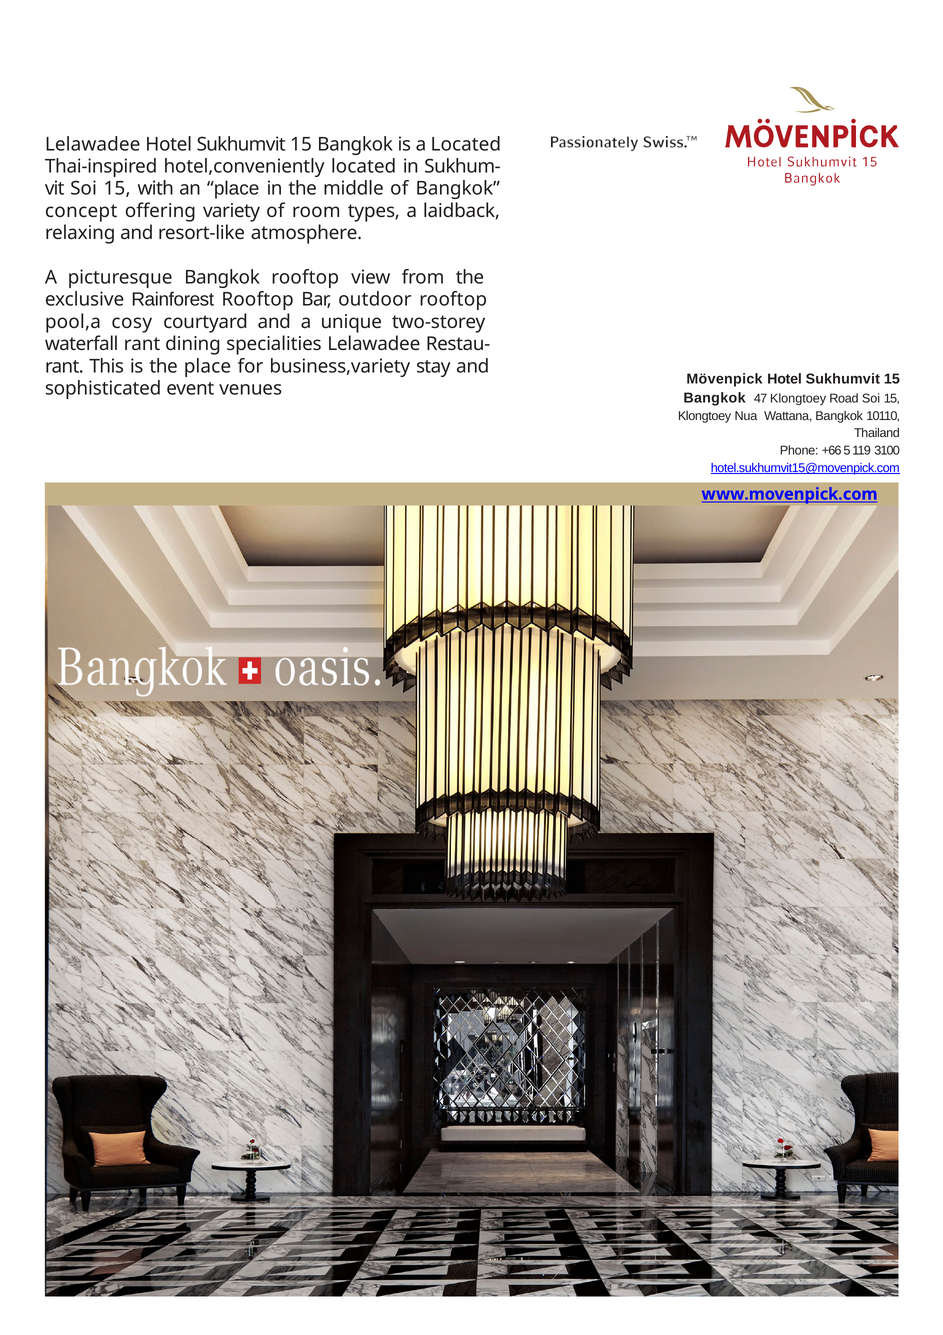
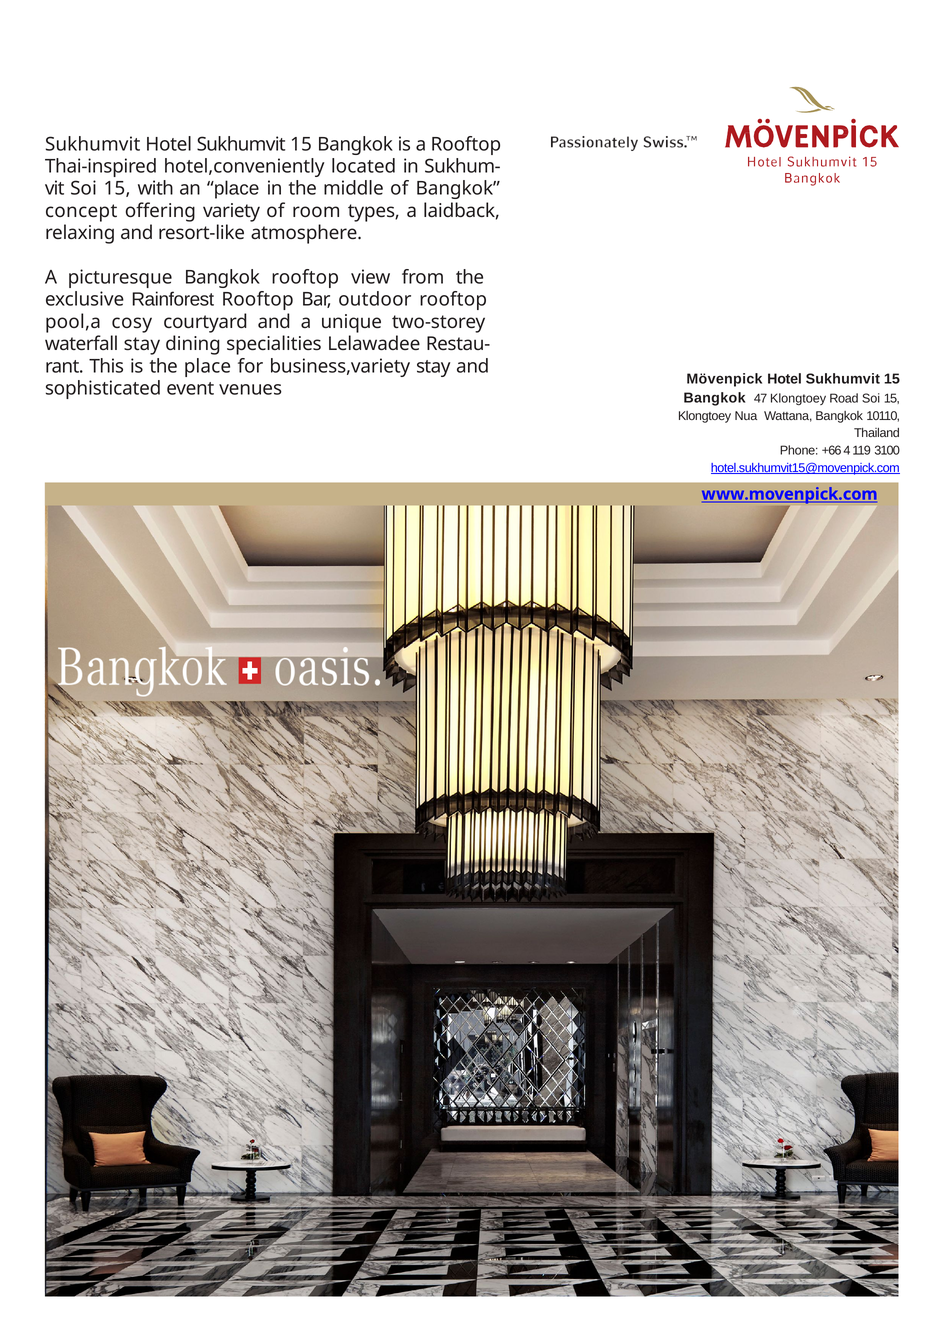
Lelawadee: Lelawadee -> Sukhumvit (93, 144)
a Located: Located -> Rooftop (466, 144)
waterfall rant: rant -> stay (142, 344)
5: 5 -> 4 (847, 450)
